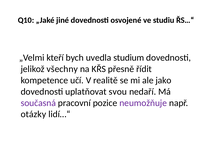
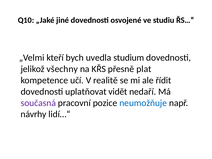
řídit: řídit -> plat (144, 69)
jako: jako -> řídit (163, 80)
svou: svou -> vidět (118, 92)
neumožňuje colour: purple -> blue (143, 103)
otázky: otázky -> návrhy (34, 114)
